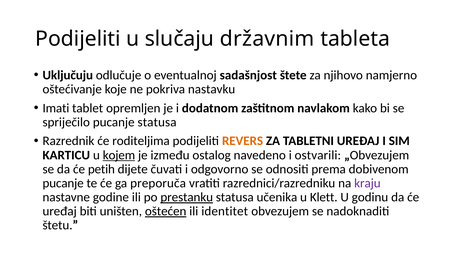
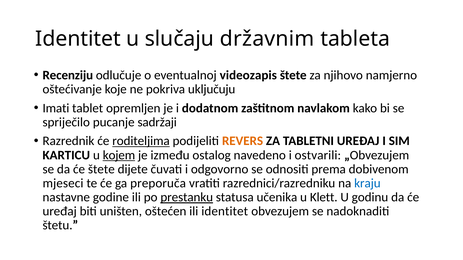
Podijeliti: Podijeliti -> Identitet (78, 39)
Uključuju: Uključuju -> Recenziju (68, 75)
sadašnjost: sadašnjost -> videozapis (248, 75)
nastavku: nastavku -> uključuju (212, 89)
pucanje statusa: statusa -> sadržaji (157, 122)
roditeljima underline: none -> present (141, 141)
će petih: petih -> štete (101, 169)
pucanje: pucanje -> mjeseci (63, 183)
kraju colour: purple -> blue (367, 183)
oštećen underline: present -> none (166, 212)
